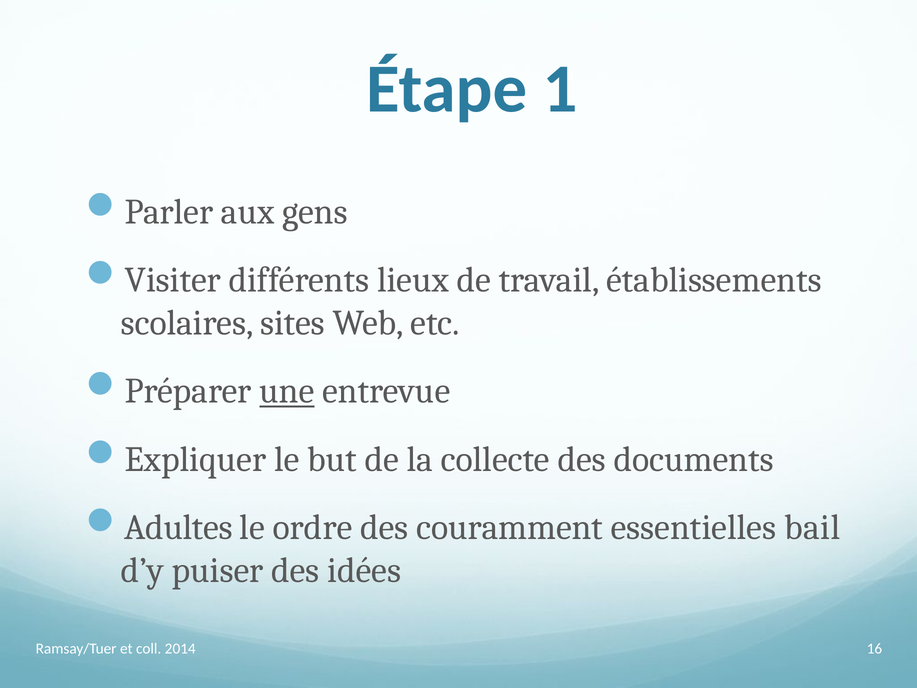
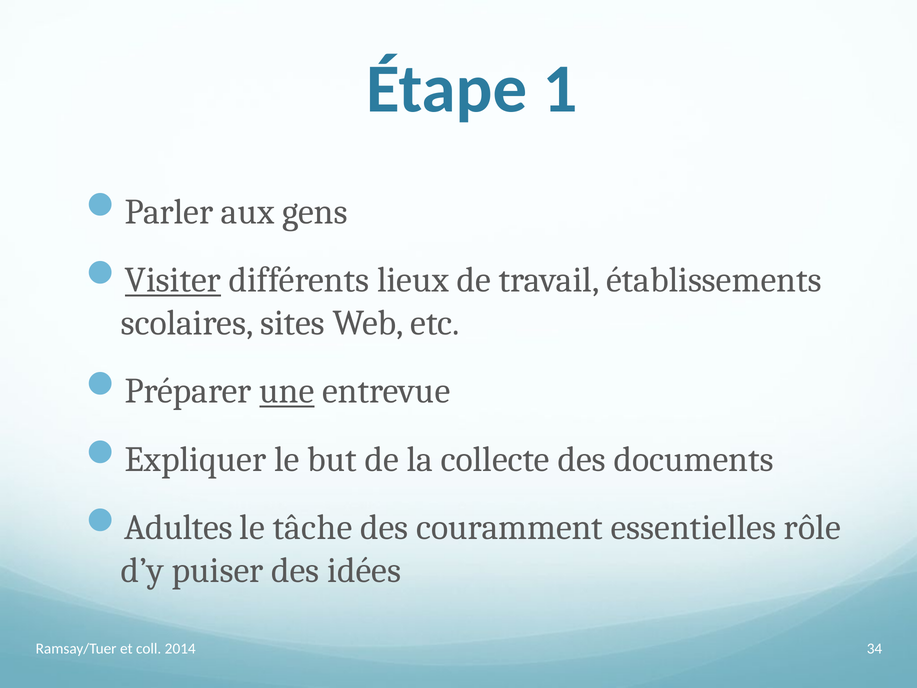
Visiter underline: none -> present (173, 280)
ordre: ordre -> tâche (312, 527)
bail: bail -> rôle (812, 527)
16: 16 -> 34 (874, 649)
